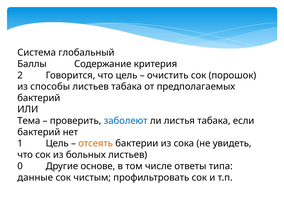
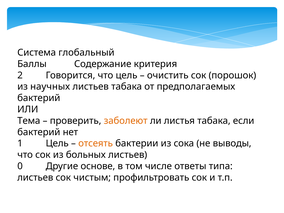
способы: способы -> научных (50, 87)
заболеют colour: blue -> orange (126, 121)
увидеть: увидеть -> выводы (232, 143)
данные: данные -> листьев (35, 178)
